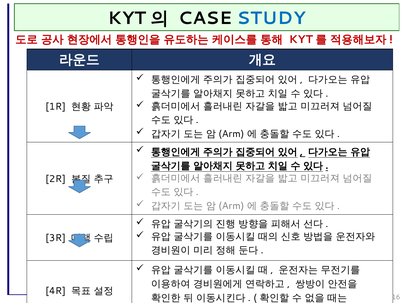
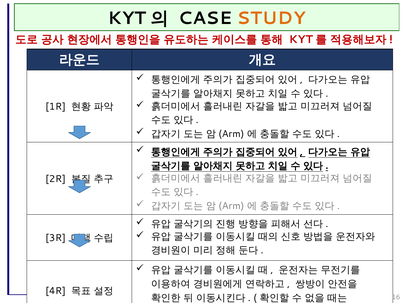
STUDY colour: blue -> orange (271, 18)
